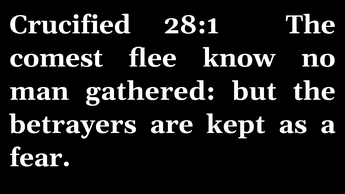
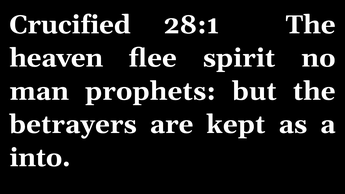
comest: comest -> heaven (56, 58)
know: know -> spirit (239, 58)
gathered: gathered -> prophets (151, 91)
fear: fear -> into (40, 158)
